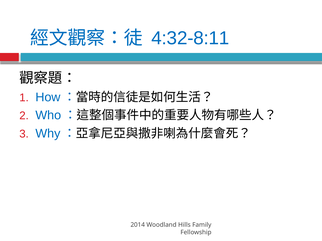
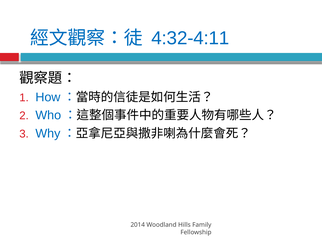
4:32-8:11: 4:32-8:11 -> 4:32-4:11 (190, 38)
